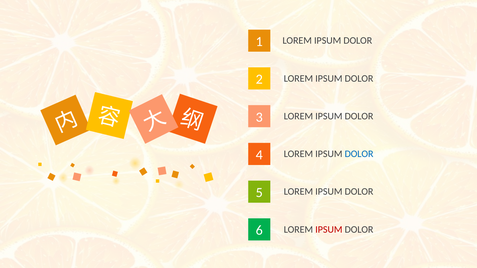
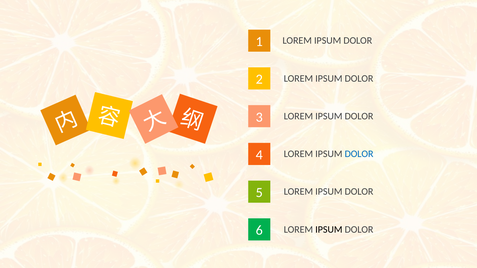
IPSUM colour: red -> black (329, 230)
